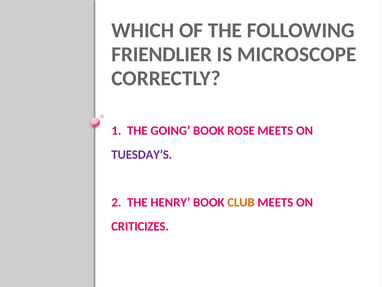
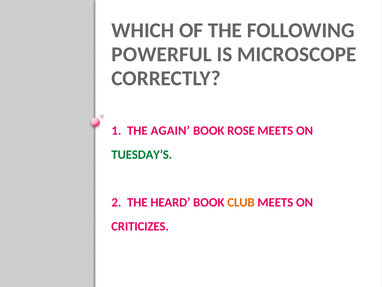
FRIENDLIER: FRIENDLIER -> POWERFUL (162, 54)
GOING: GOING -> AGAIN (170, 130)
TUESDAY’S colour: purple -> green (142, 154)
HENRY: HENRY -> HEARD (170, 202)
